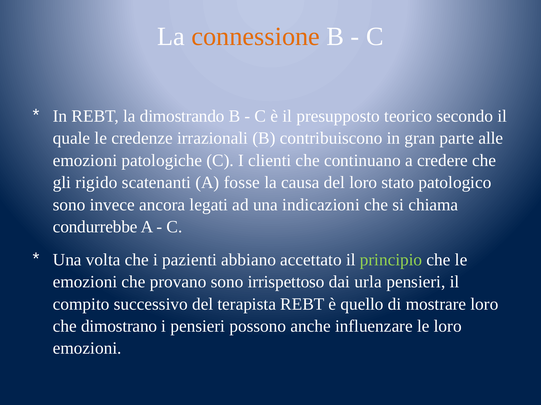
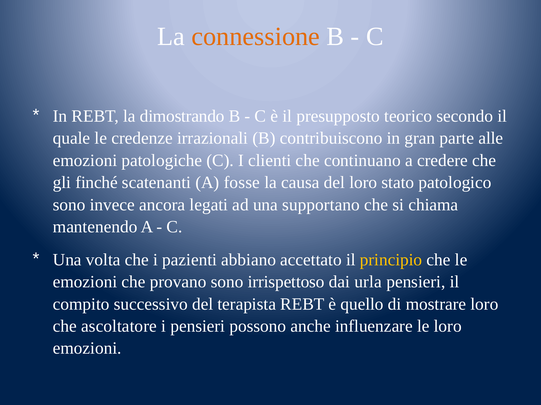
rigido: rigido -> finché (97, 183)
indicazioni: indicazioni -> supportano (321, 205)
condurrebbe: condurrebbe -> mantenendo (95, 227)
principio colour: light green -> yellow (391, 260)
dimostrano: dimostrano -> ascoltatore (119, 327)
